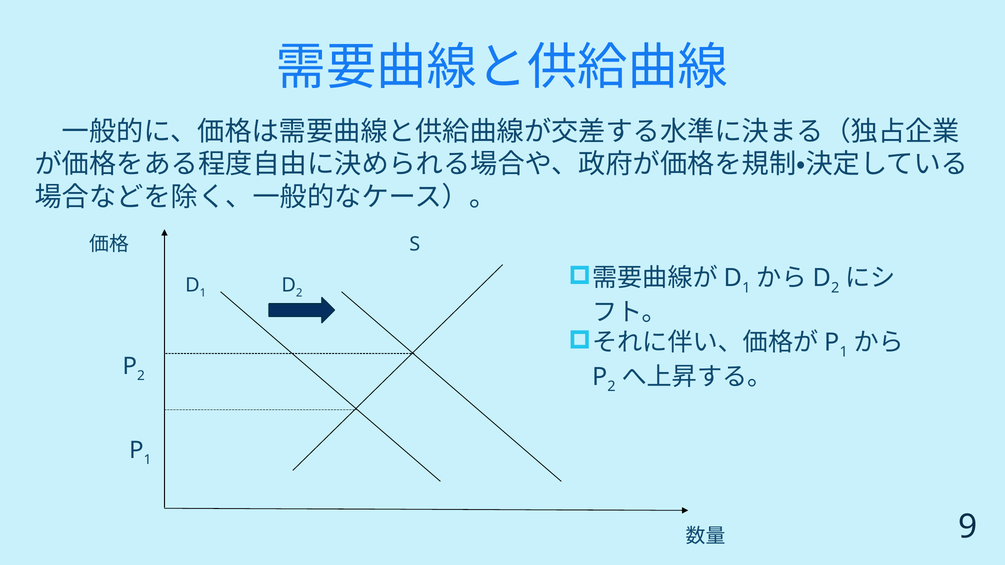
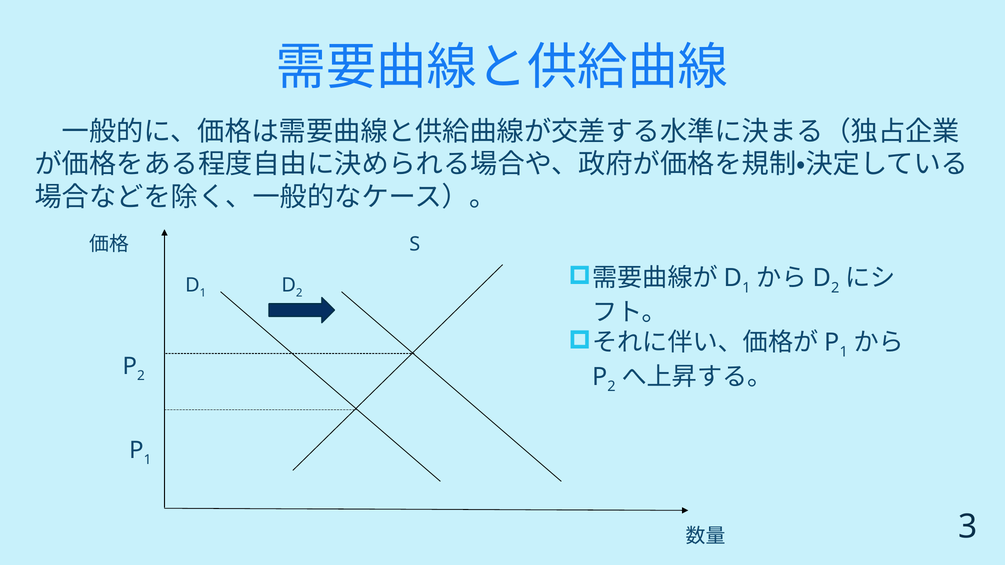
9: 9 -> 3 (968, 527)
